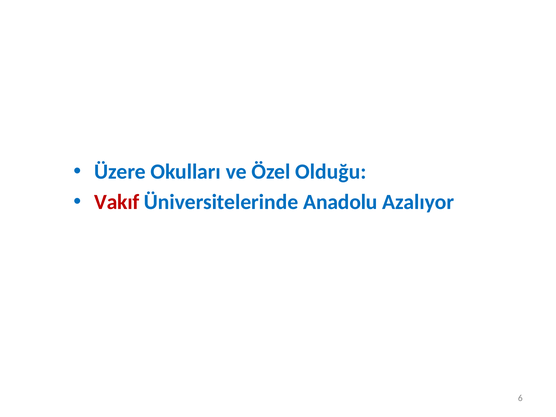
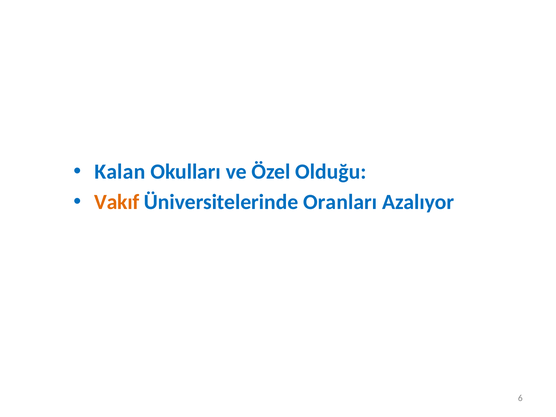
Üzere: Üzere -> Kalan (120, 172)
Vakıf colour: red -> orange (117, 202)
Anadolu: Anadolu -> Oranları (340, 202)
